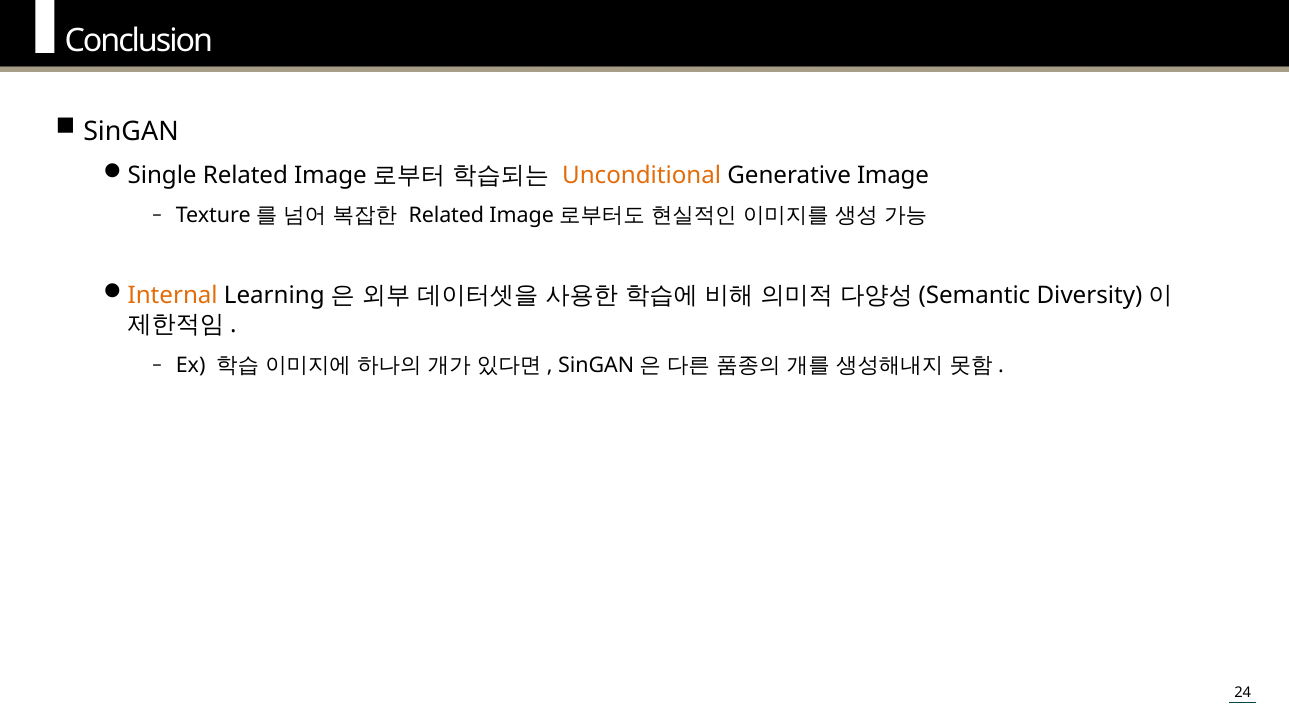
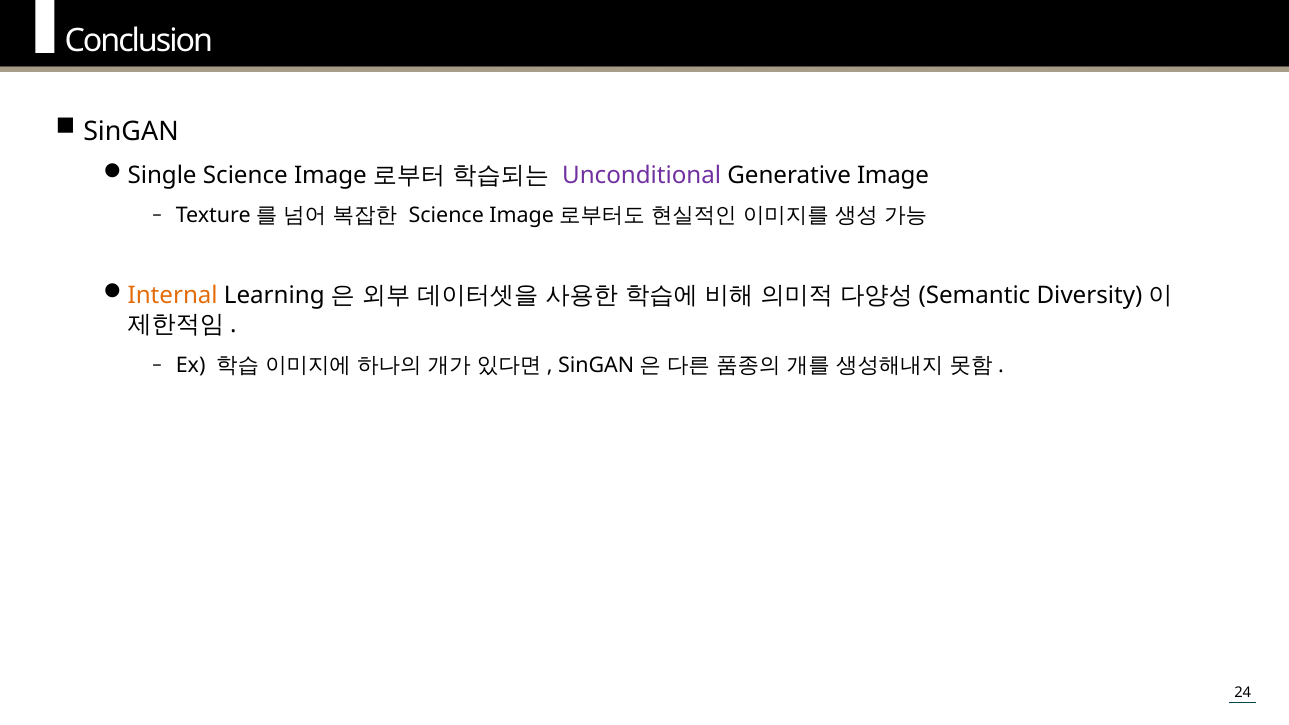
Single Related: Related -> Science (245, 175)
Unconditional colour: orange -> purple (642, 175)
Related: Related -> Science (446, 216)
